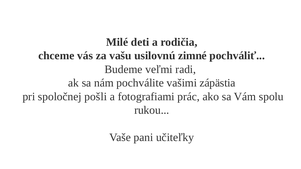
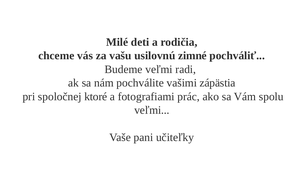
pošli: pošli -> ktoré (96, 97)
rukou: rukou -> veľmi (152, 110)
